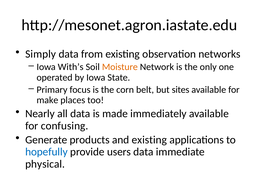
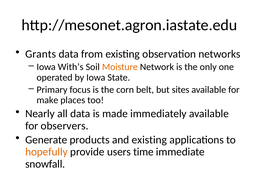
Simply: Simply -> Grants (41, 54)
confusing: confusing -> observers (65, 126)
hopefully colour: blue -> orange (46, 152)
users data: data -> time (143, 152)
physical: physical -> snowfall (45, 164)
